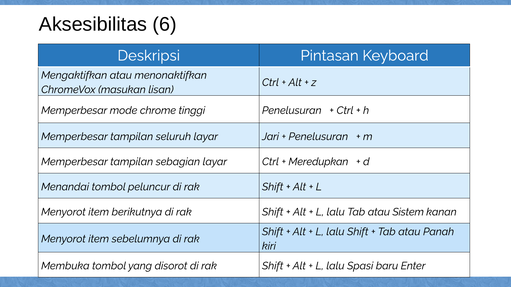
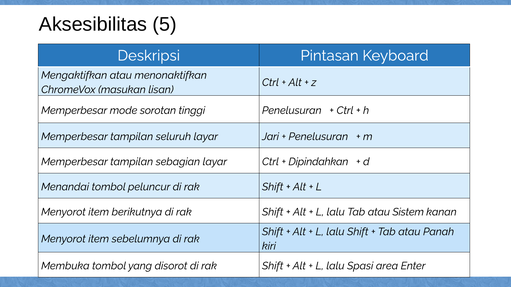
6: 6 -> 5 (165, 25)
chrome: chrome -> sorotan (158, 111)
Meredupkan: Meredupkan -> Dipindahkan (318, 162)
baru: baru -> area (387, 266)
